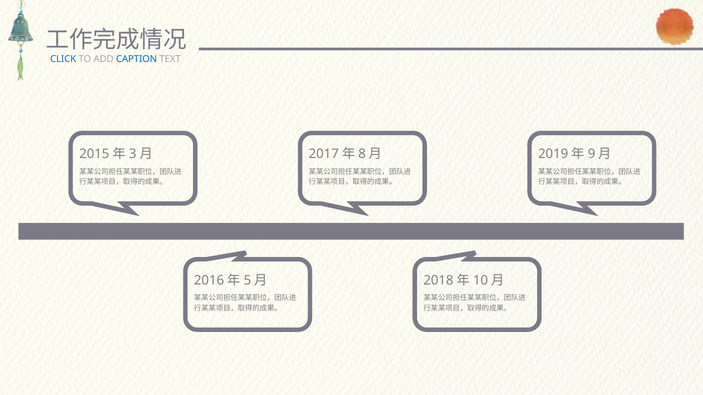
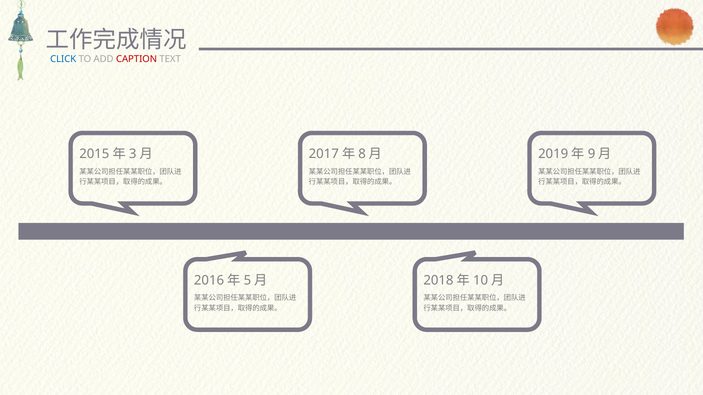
CAPTION colour: blue -> red (137, 59)
